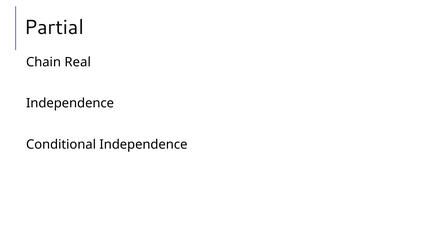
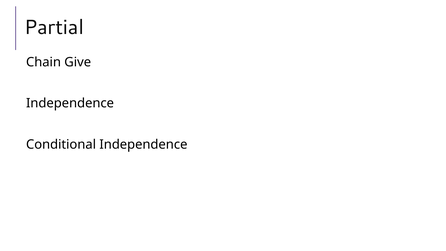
Real: Real -> Give (78, 62)
